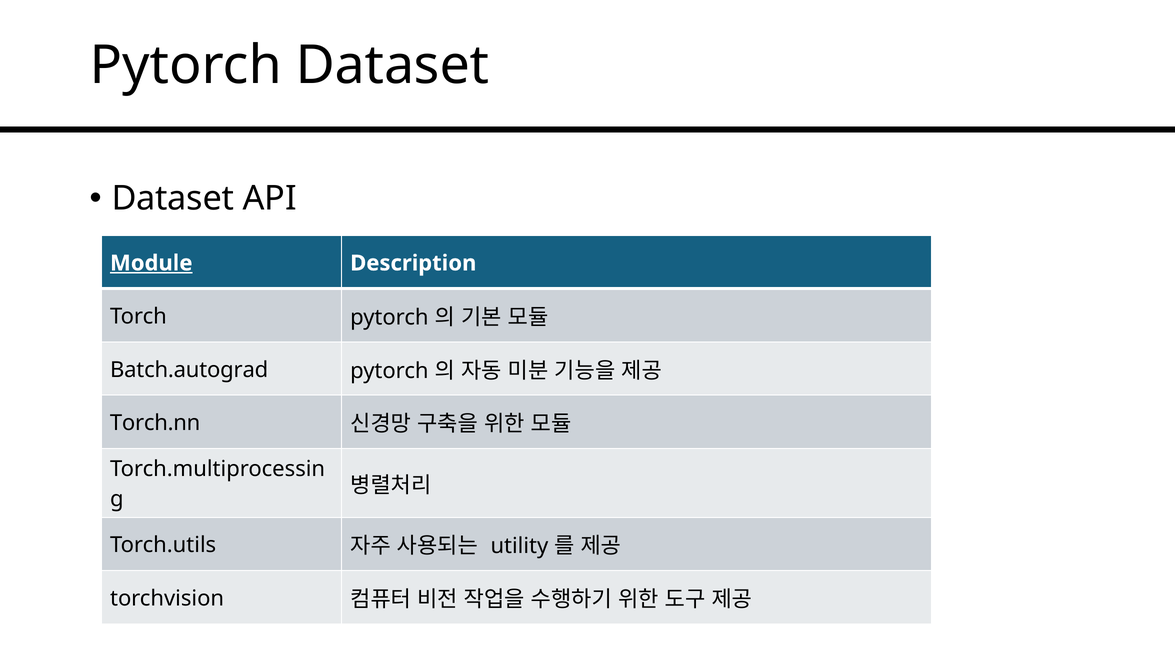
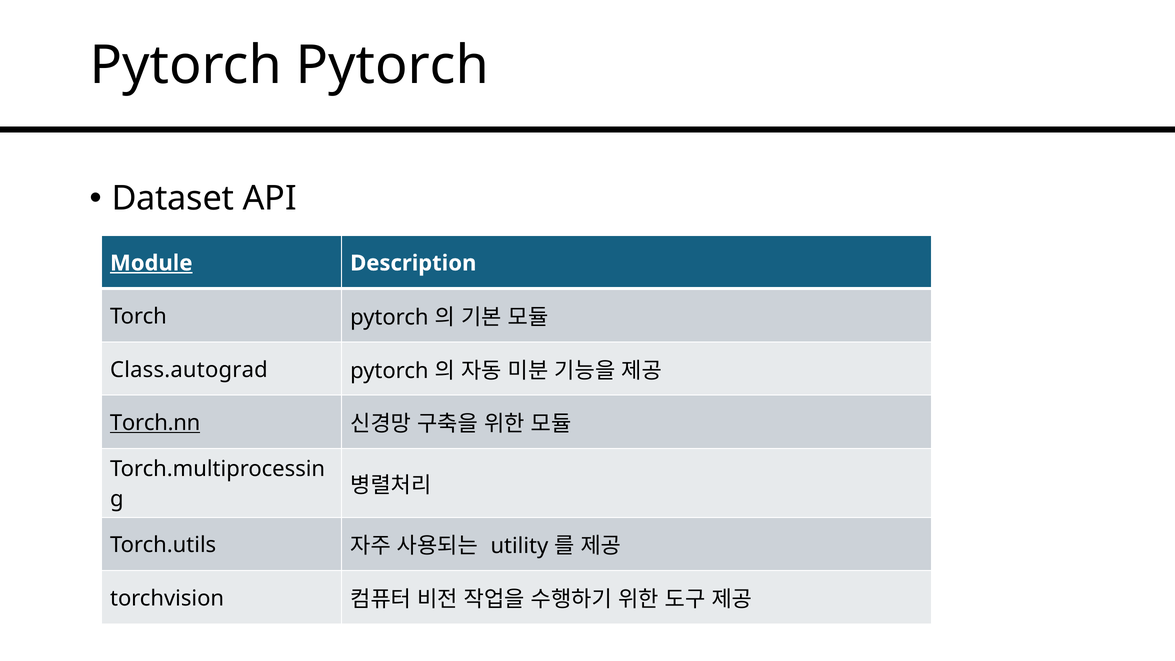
Pytorch Dataset: Dataset -> Pytorch (392, 65)
Batch.autograd: Batch.autograd -> Class.autograd (189, 370)
Torch.nn underline: none -> present (155, 423)
